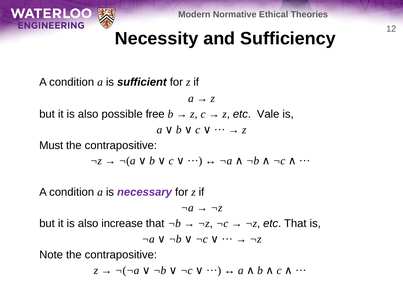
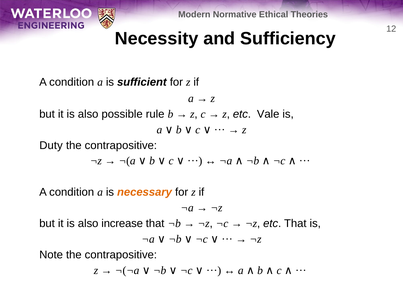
free: free -> rule (155, 114)
Must: Must -> Duty (51, 145)
necessary colour: purple -> orange (145, 192)
